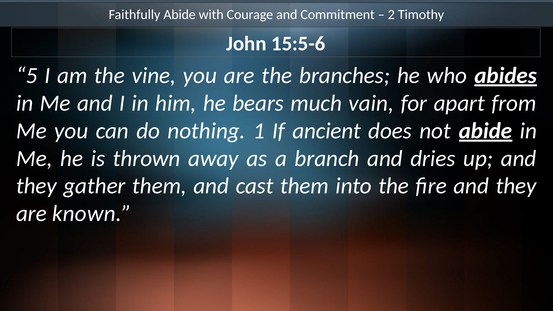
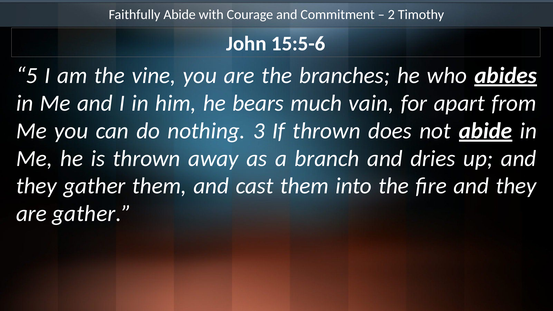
1: 1 -> 3 (259, 131)
If ancient: ancient -> thrown (327, 131)
are known: known -> gather (92, 214)
